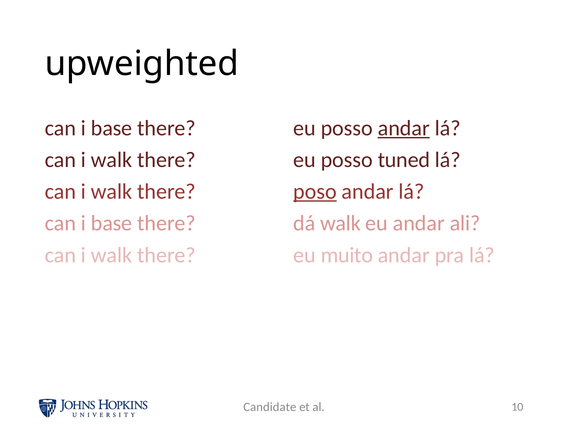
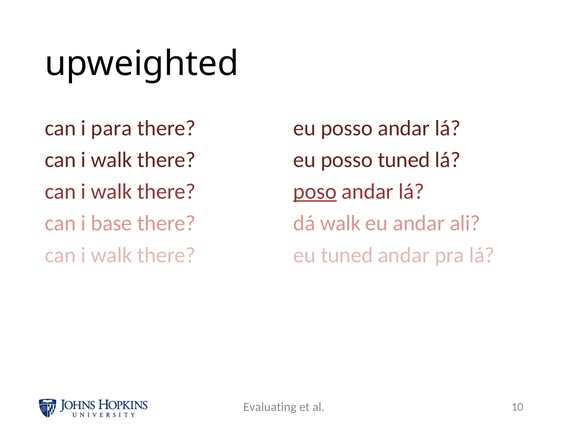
base: base -> para (111, 128)
andar underline: present -> none (404, 128)
eu muito: muito -> tuned (347, 255)
Candidate: Candidate -> Evaluating (270, 407)
